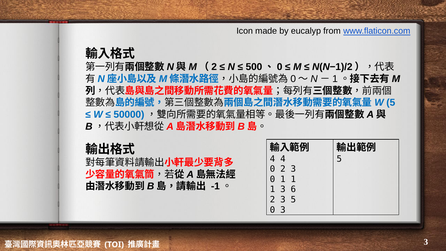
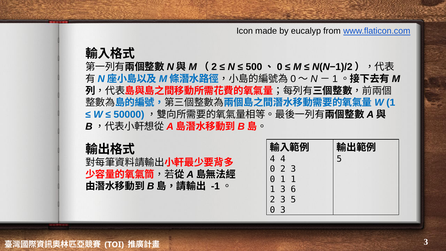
W 5: 5 -> 1 (391, 103)
